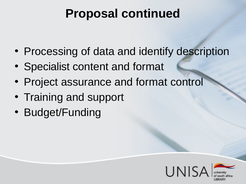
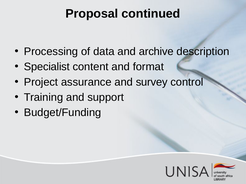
identify: identify -> archive (156, 52)
assurance and format: format -> survey (152, 82)
